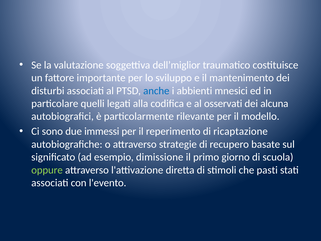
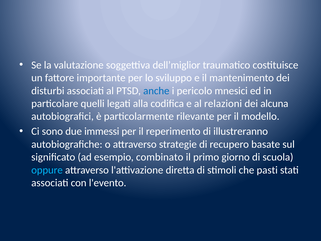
abbienti: abbienti -> pericolo (194, 91)
osservati: osservati -> relazioni (223, 103)
ricaptazione: ricaptazione -> illustreranno (241, 131)
dimissione: dimissione -> combinato (160, 157)
oppure colour: light green -> light blue (47, 170)
